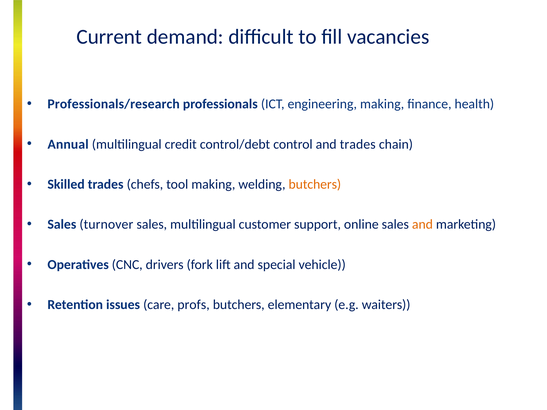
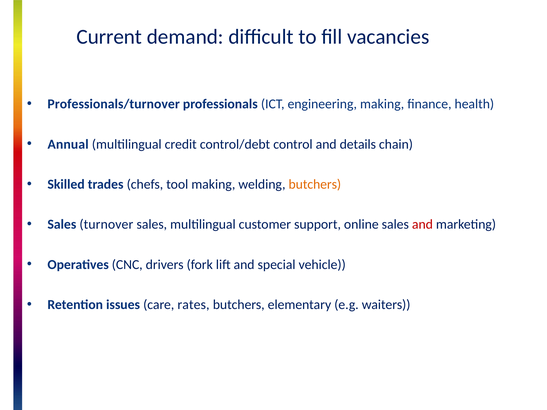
Professionals/research: Professionals/research -> Professionals/turnover (114, 104)
and trades: trades -> details (358, 144)
and colour: orange -> red (422, 225)
profs: profs -> rates (193, 305)
